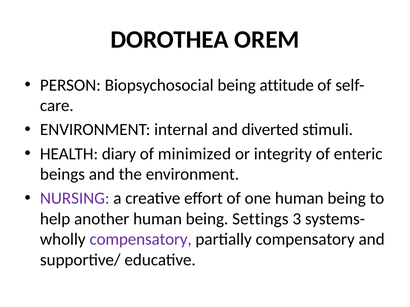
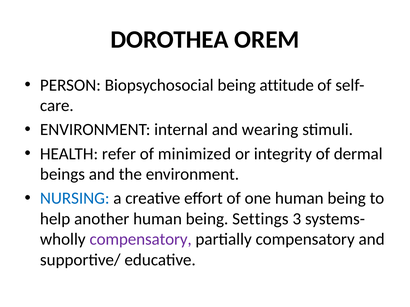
diverted: diverted -> wearing (270, 130)
diary: diary -> refer (119, 154)
enteric: enteric -> dermal (358, 154)
NURSING colour: purple -> blue (75, 199)
